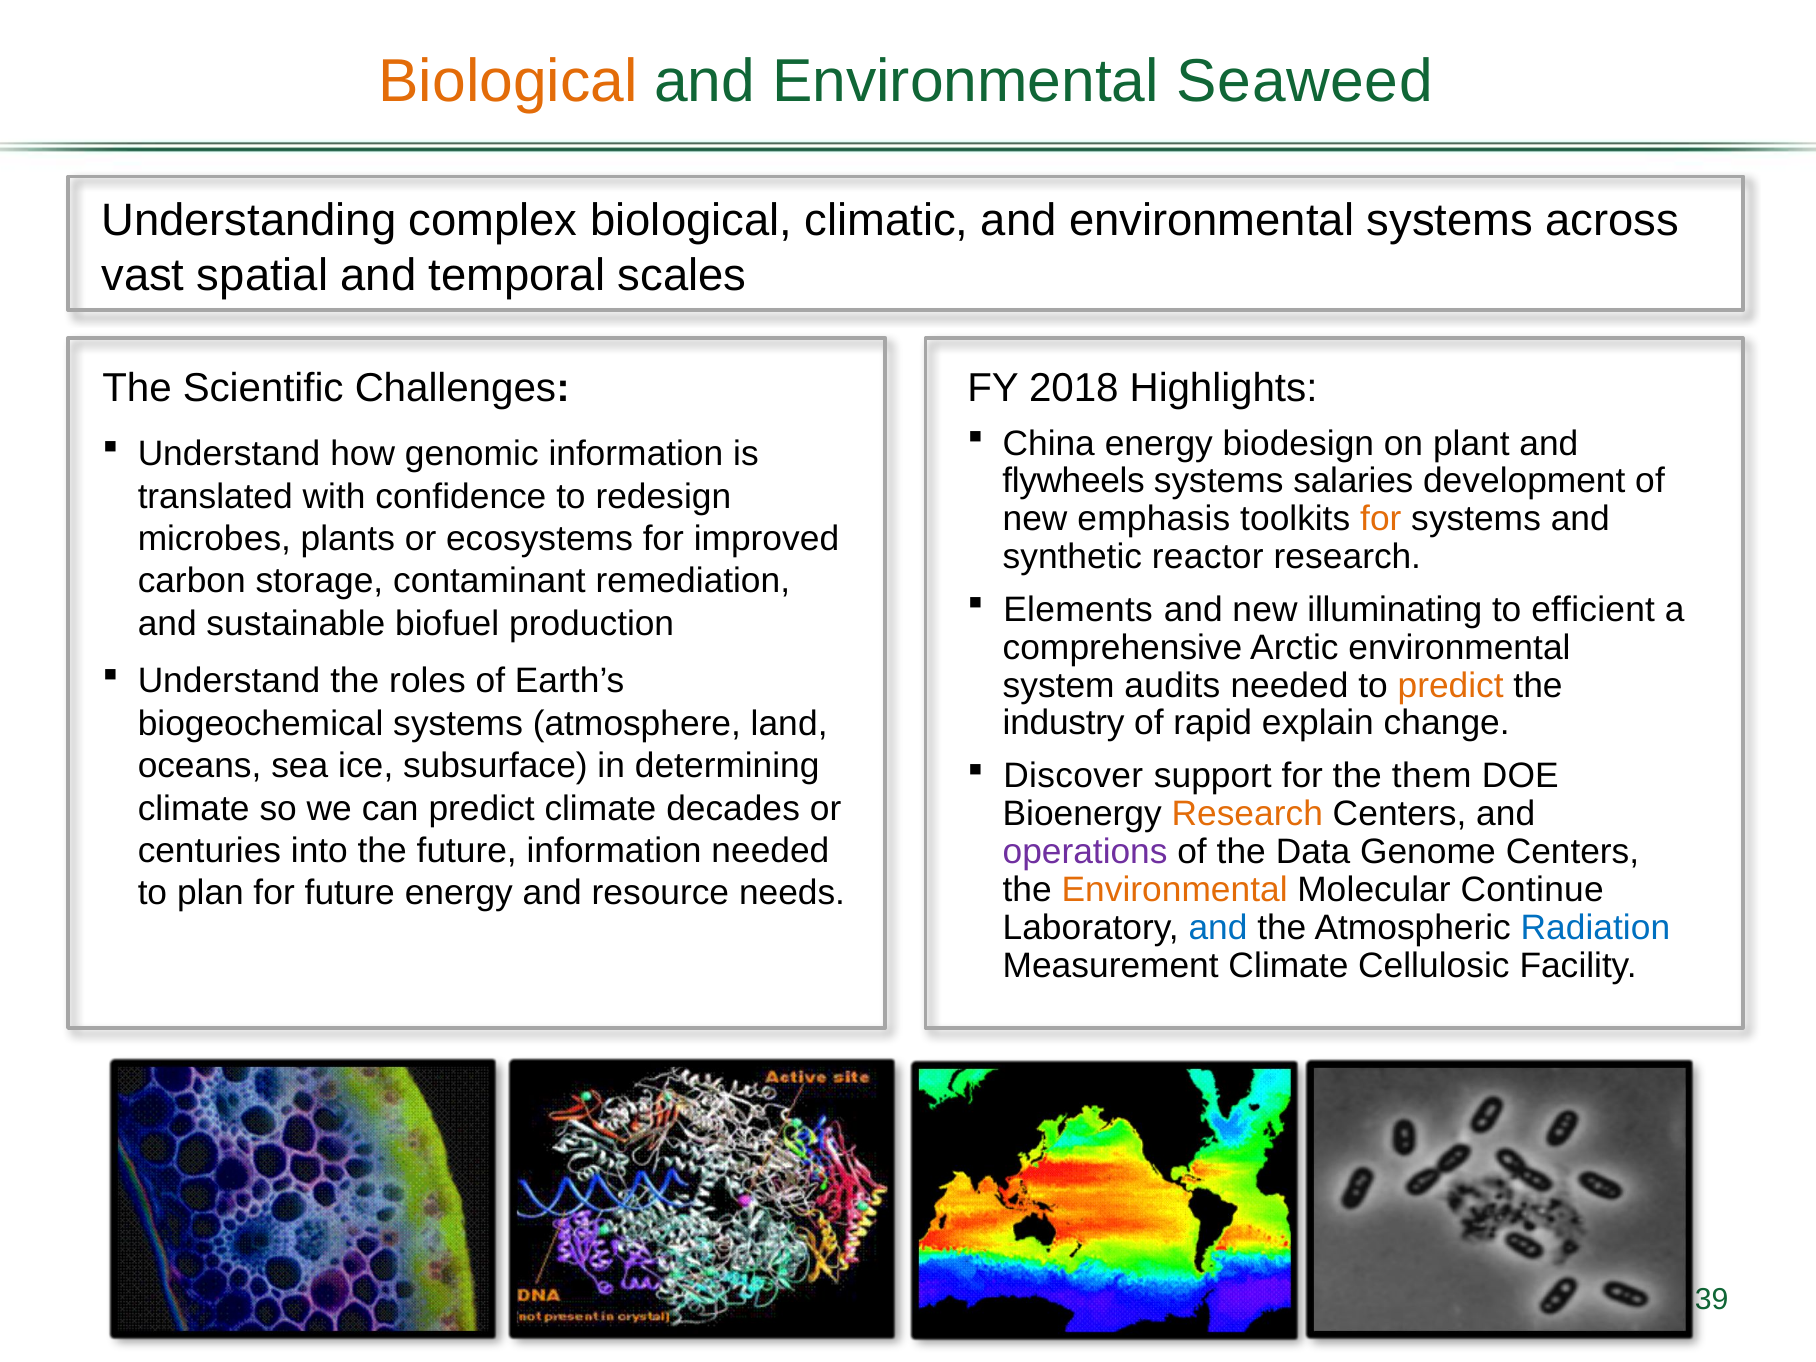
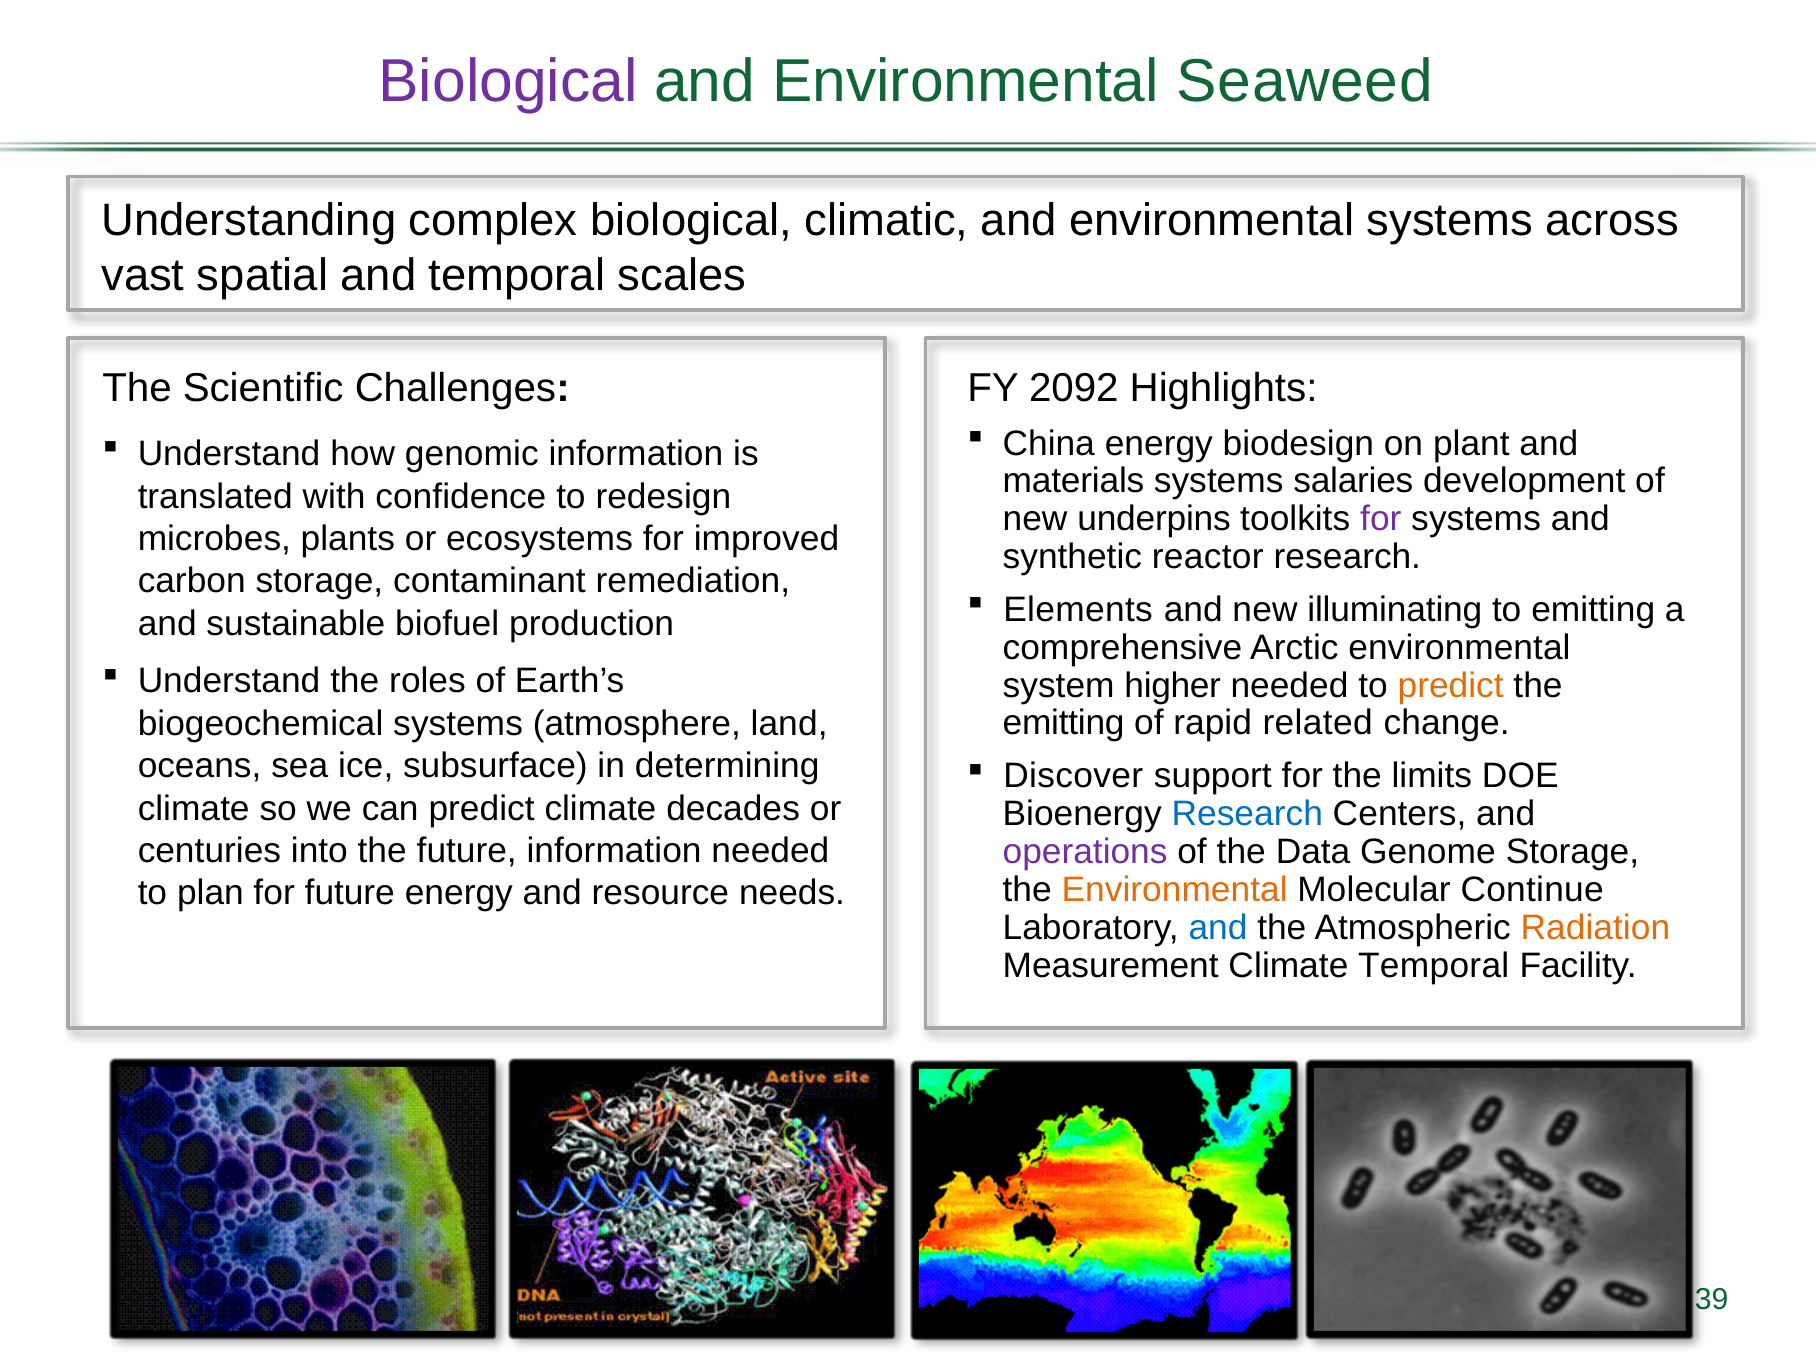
Biological colour: orange -> purple (508, 82)
2018: 2018 -> 2092 (1074, 388)
flywheels: flywheels -> materials (1073, 481)
emphasis: emphasis -> underpins (1154, 519)
for colour: orange -> purple (1381, 519)
to efficient: efficient -> emitting (1593, 610)
audits: audits -> higher (1173, 686)
industry: industry -> emitting (1064, 723)
explain: explain -> related (1318, 723)
them: them -> limits (1432, 776)
Research colour: orange -> blue (1247, 814)
Genome Centers: Centers -> Storage (1572, 852)
Radiation colour: blue -> orange (1595, 928)
Climate Cellulosic: Cellulosic -> Temporal (1434, 965)
